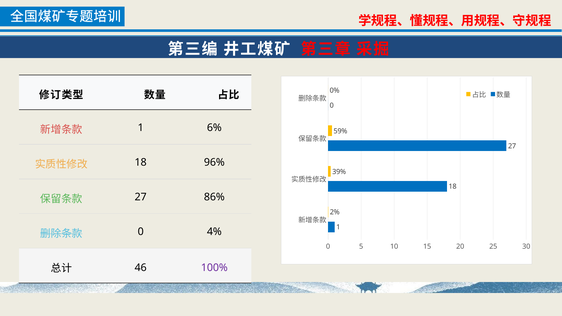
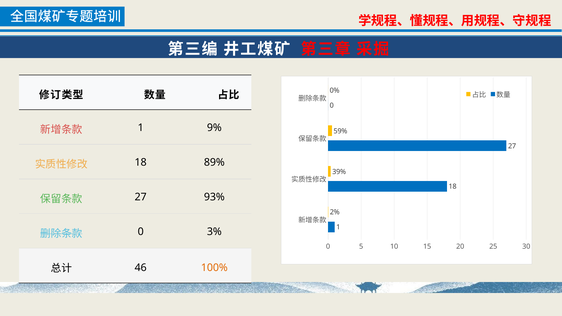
6%: 6% -> 9% (214, 128)
96%: 96% -> 89% (214, 162)
86%: 86% -> 93% (214, 197)
4%: 4% -> 3% (214, 232)
100% colour: purple -> orange (214, 268)
